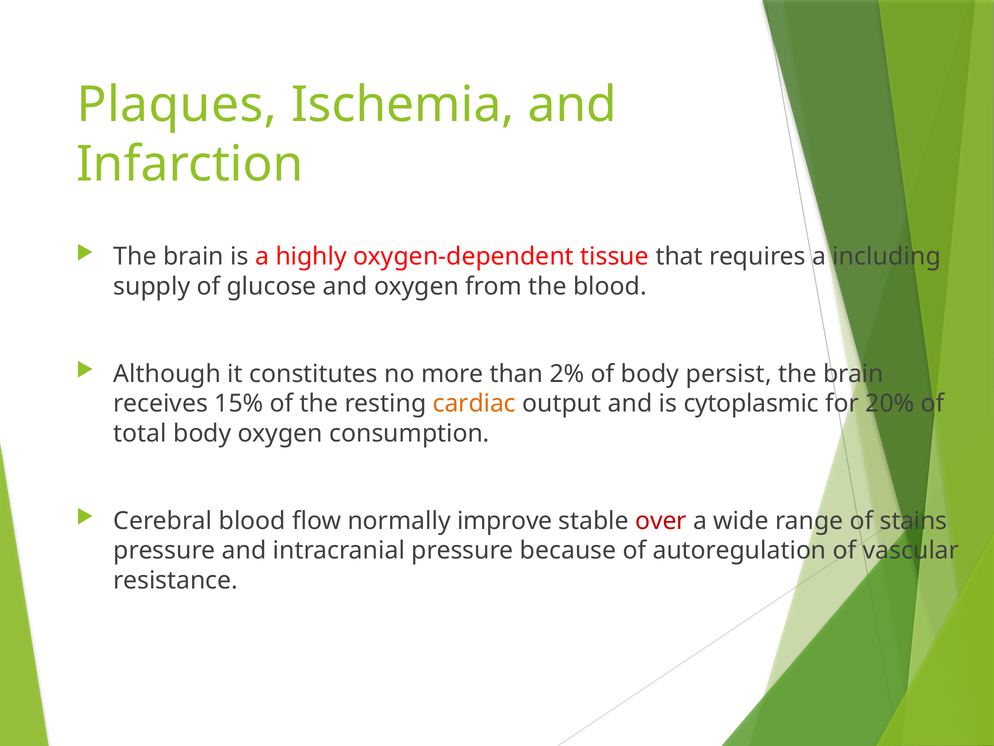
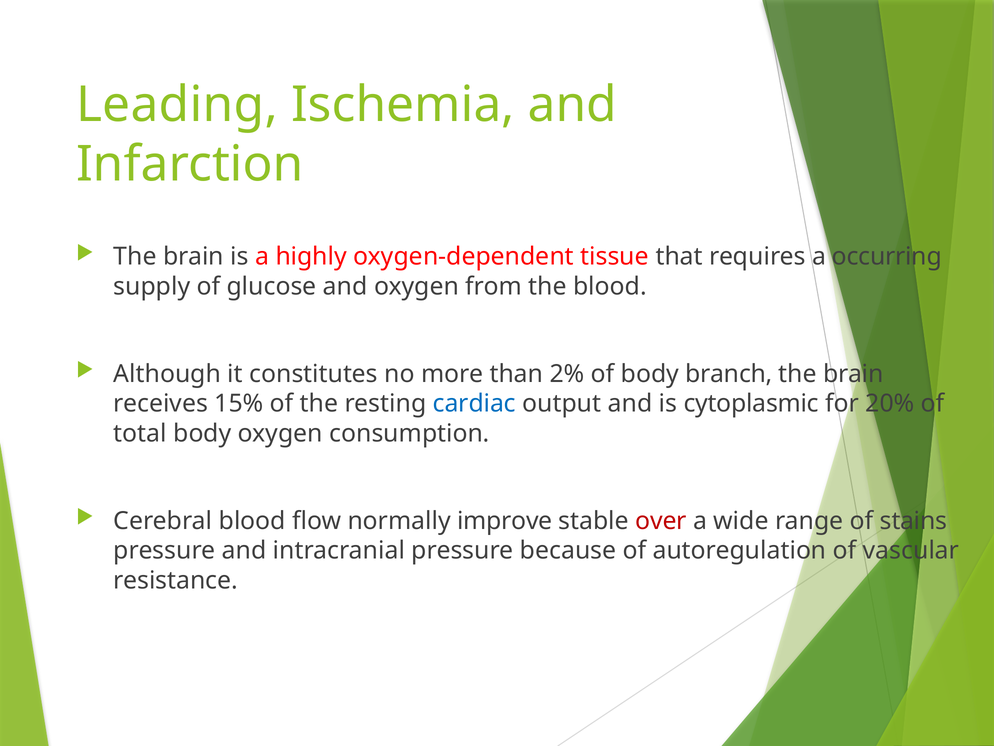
Plaques: Plaques -> Leading (177, 105)
including: including -> occurring (887, 257)
persist: persist -> branch (729, 374)
cardiac colour: orange -> blue (474, 403)
